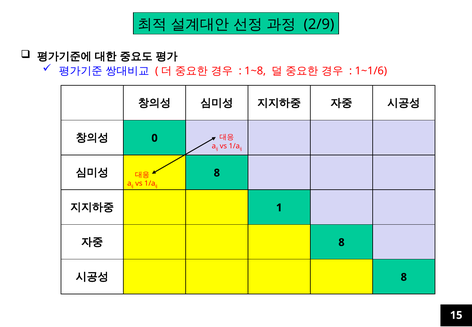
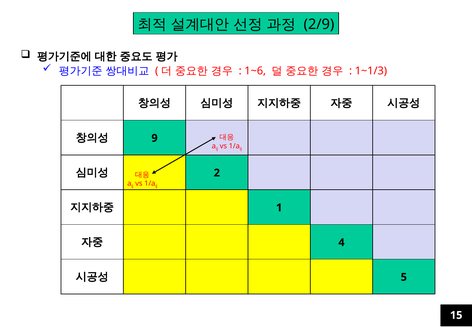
1~8: 1~8 -> 1~6 (255, 71)
1~1/6: 1~1/6 -> 1~1/3 (371, 71)
0: 0 -> 9 (155, 138)
8: 8 -> 2 (217, 173)
8: 8 -> 4 (341, 242)
8: 8 -> 5 (404, 277)
